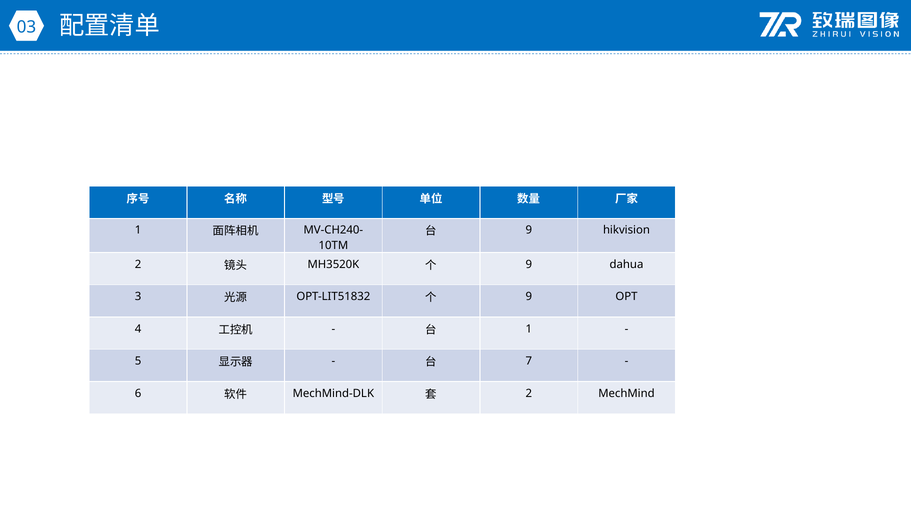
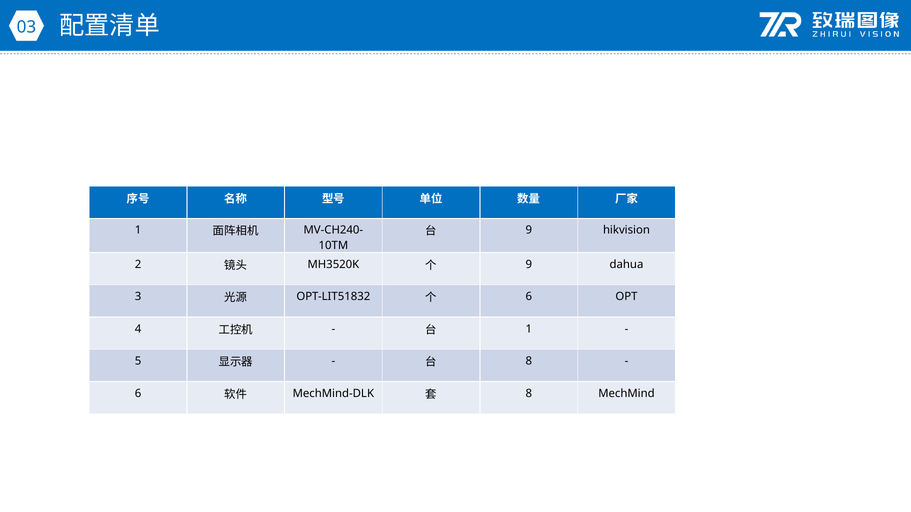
9: 9 -> 6 (529, 297)
7: 7 -> 8 (529, 361)
2: 2 -> 8 (529, 394)
